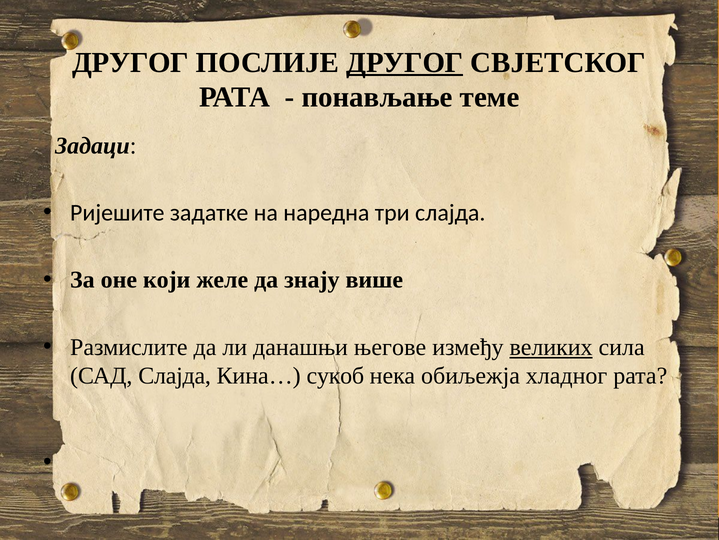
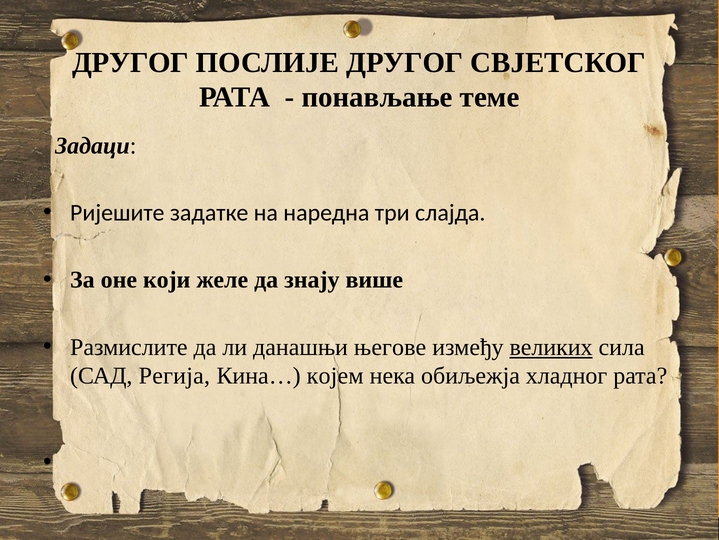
ДРУГОГ underline: present -> none (405, 63)
САД Слајда: Слајда -> Регија (174, 376)
сукоб: сукоб -> којем (335, 376)
